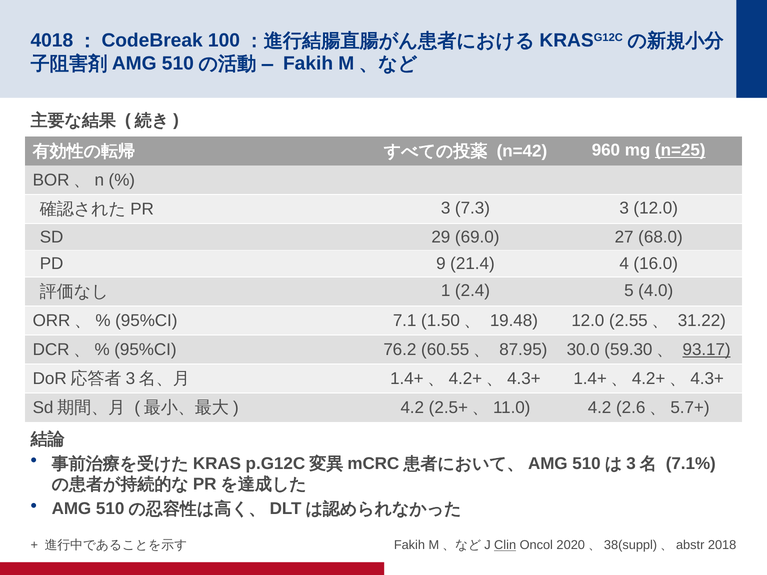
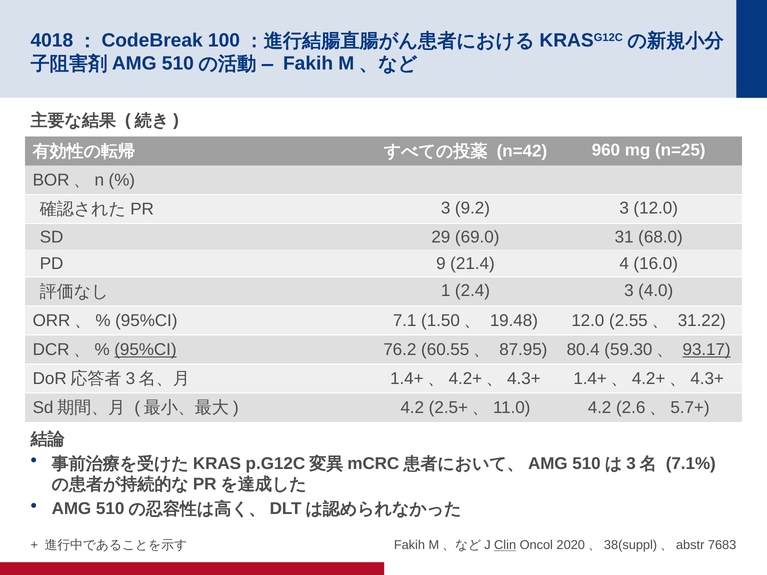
n=25 underline: present -> none (680, 150)
7.3: 7.3 -> 9.2 (472, 208)
27: 27 -> 31 (624, 237)
2.4 5: 5 -> 3 (629, 291)
95%CI underline: none -> present (145, 350)
30.0: 30.0 -> 80.4 (583, 350)
2018: 2018 -> 7683 (722, 545)
